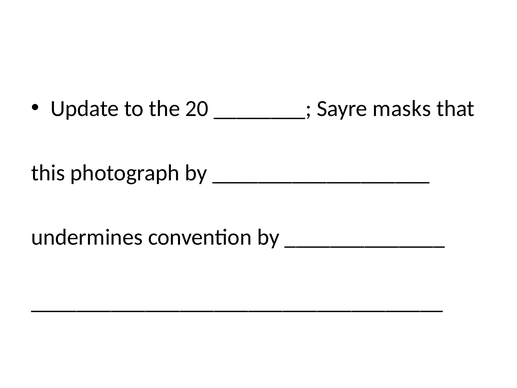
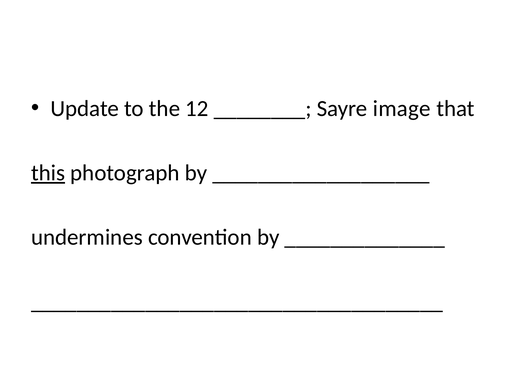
20: 20 -> 12 (197, 108)
masks: masks -> image (402, 108)
this underline: none -> present (48, 173)
